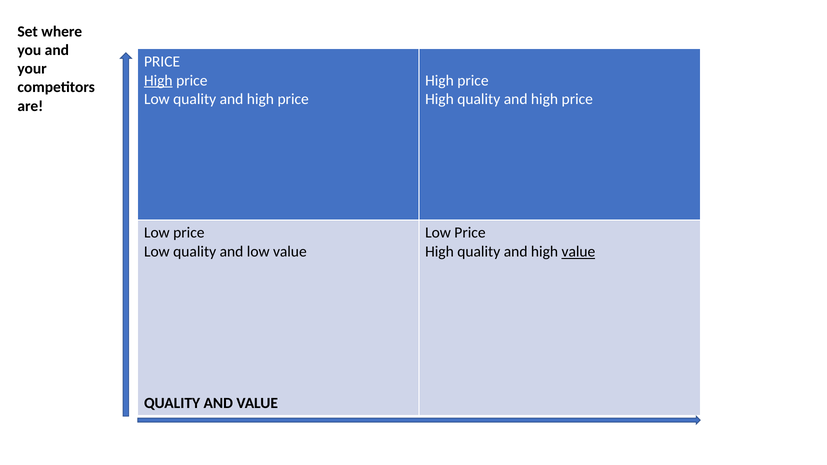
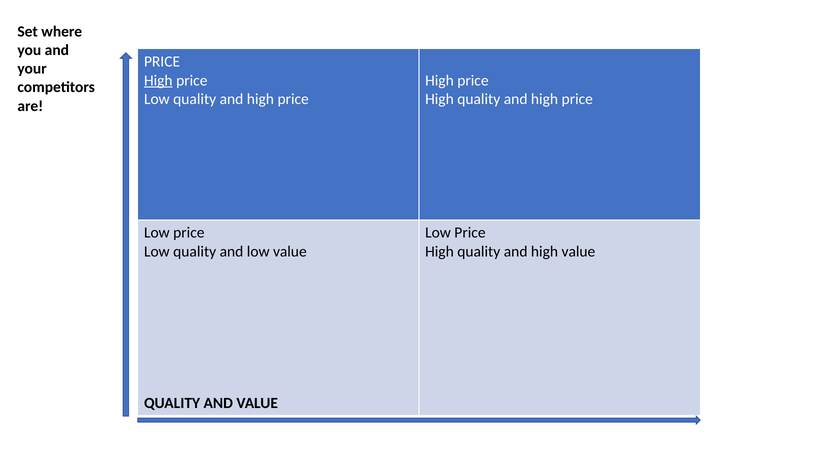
value underline: present -> none (578, 252)
